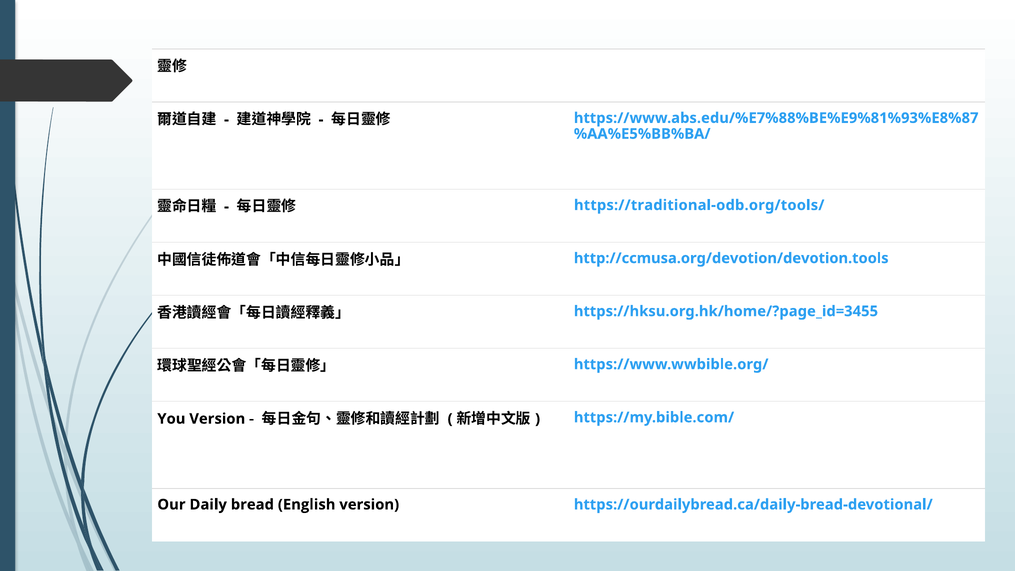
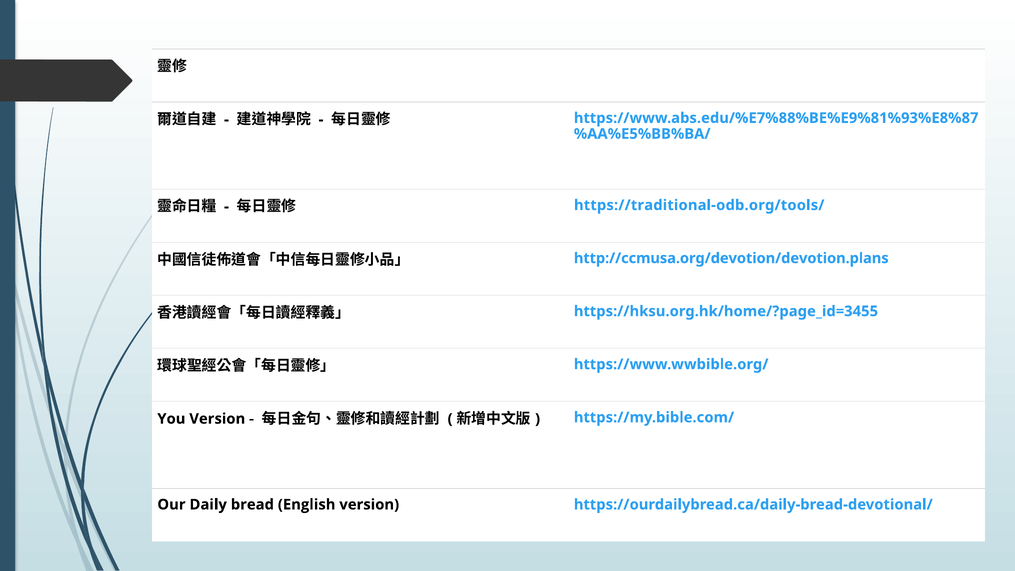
http://ccmusa.org/devotion/devotion.tools: http://ccmusa.org/devotion/devotion.tools -> http://ccmusa.org/devotion/devotion.plans (731, 258)
